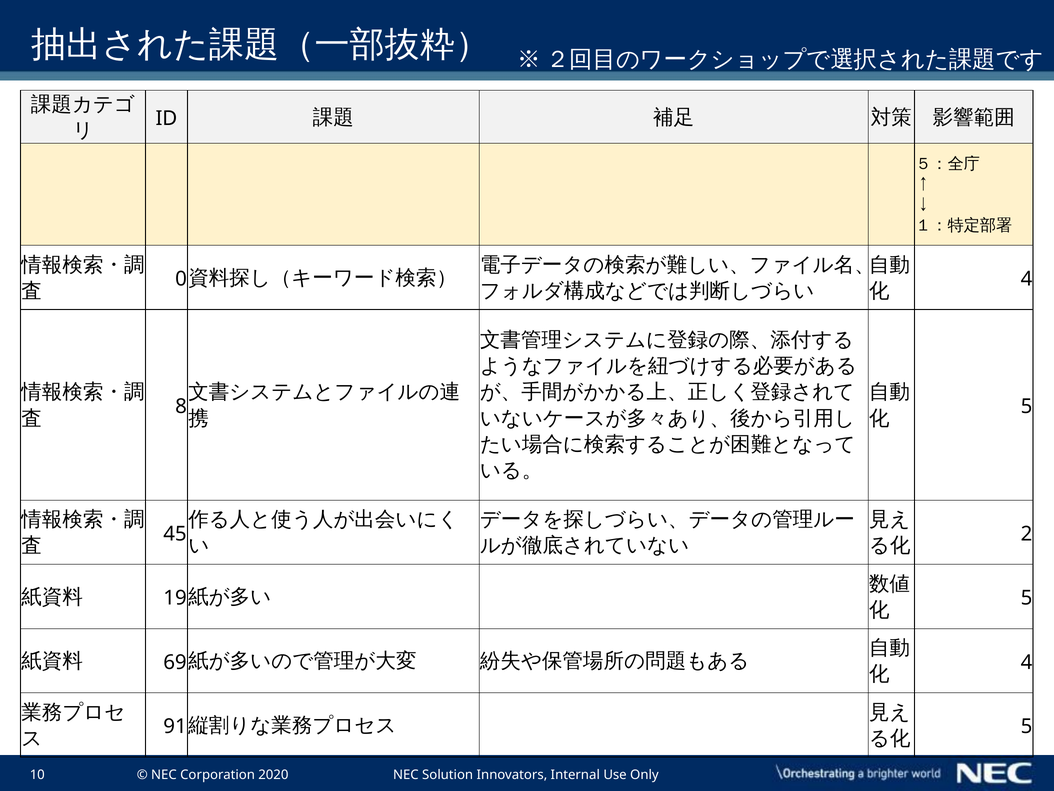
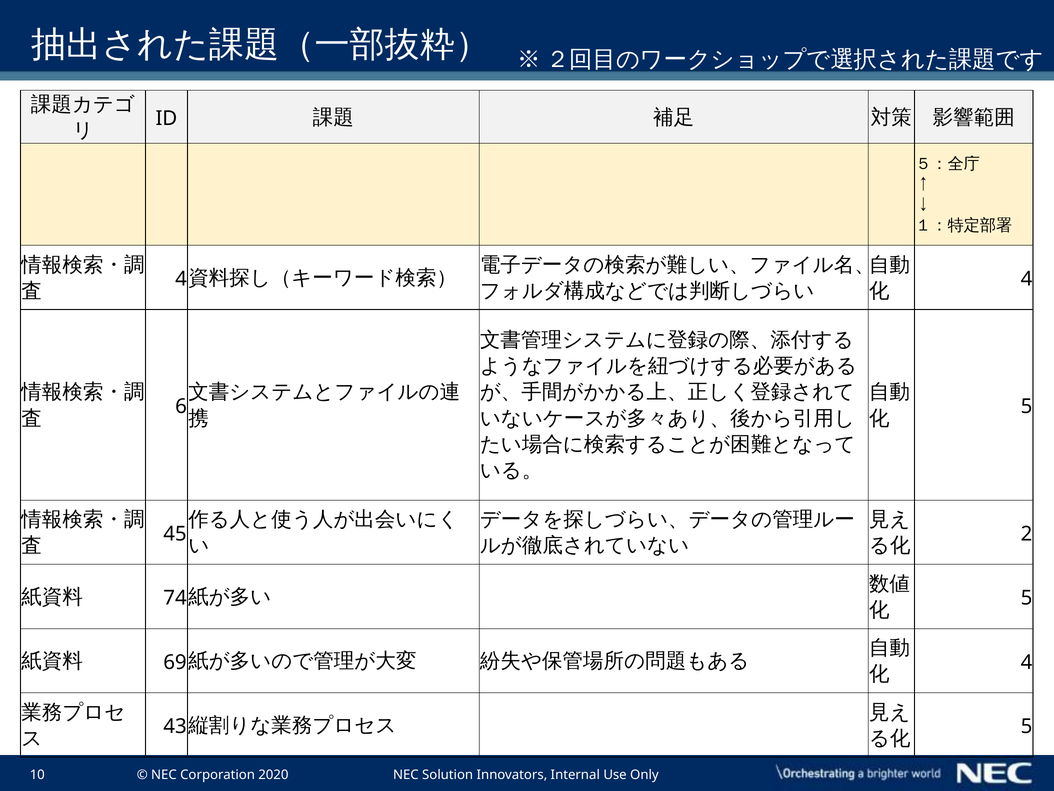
0: 0 -> 4 (181, 279)
8: 8 -> 6 (181, 406)
19: 19 -> 74 (175, 598)
91: 91 -> 43 (175, 726)
